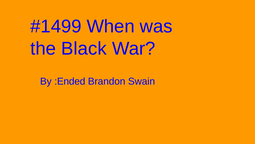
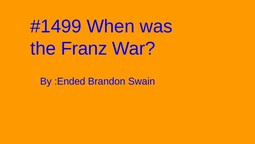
Black: Black -> Franz (84, 48)
